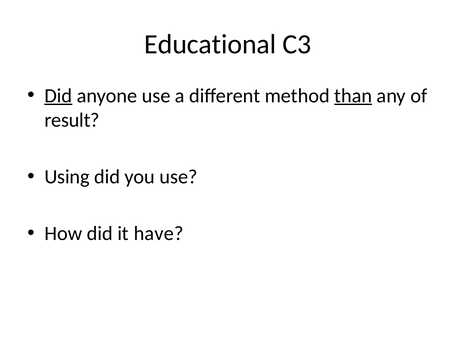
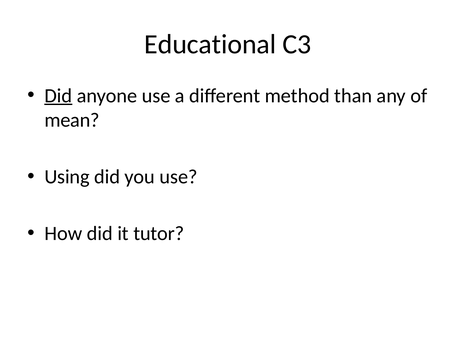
than underline: present -> none (353, 96)
result: result -> mean (72, 120)
have: have -> tutor (159, 234)
